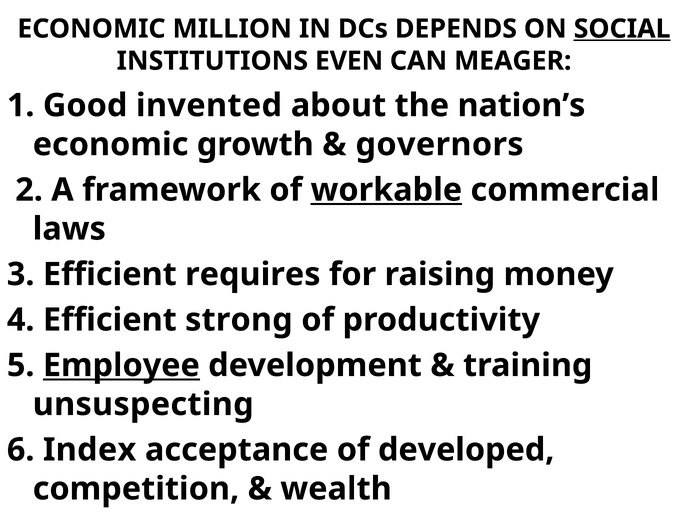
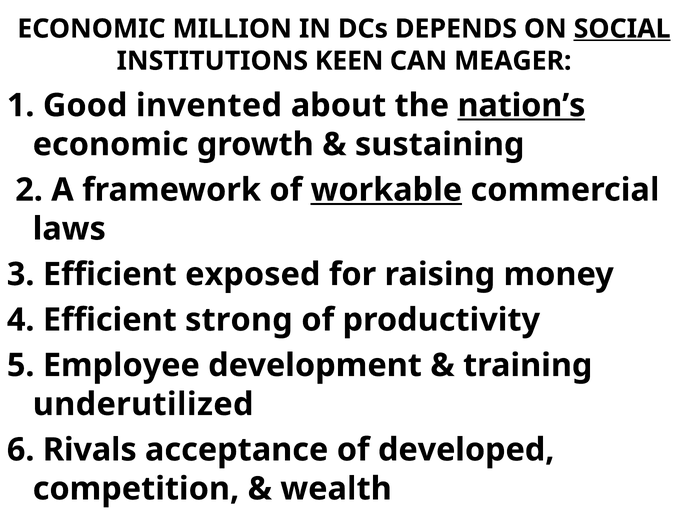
EVEN: EVEN -> KEEN (349, 61)
nation’s underline: none -> present (521, 105)
governors: governors -> sustaining (440, 144)
requires: requires -> exposed (253, 274)
Employee underline: present -> none (121, 365)
unsuspecting: unsuspecting -> underutilized (143, 404)
Index: Index -> Rivals (90, 450)
